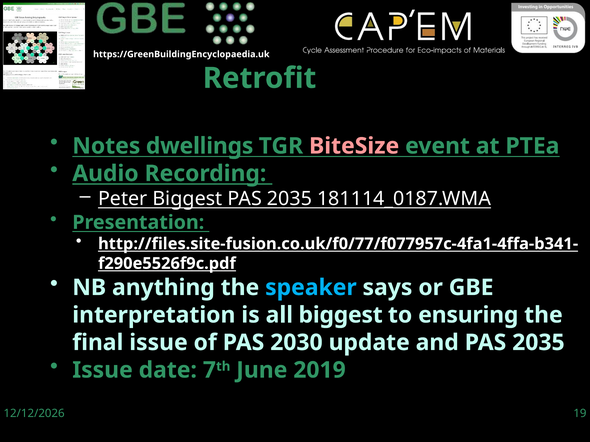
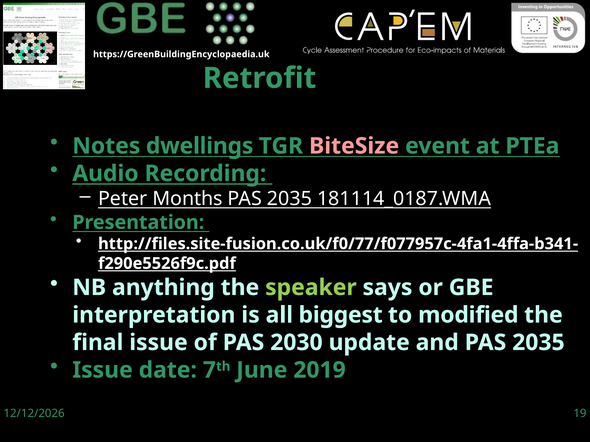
Peter Biggest: Biggest -> Months (188, 199)
speaker colour: light blue -> light green (311, 288)
ensuring: ensuring -> modified (468, 315)
